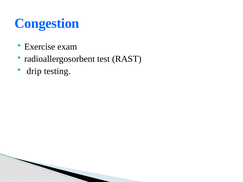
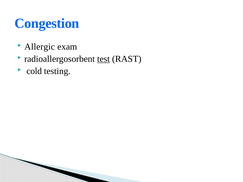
Exercise: Exercise -> Allergic (40, 47)
test underline: none -> present (103, 59)
drip: drip -> cold (34, 71)
